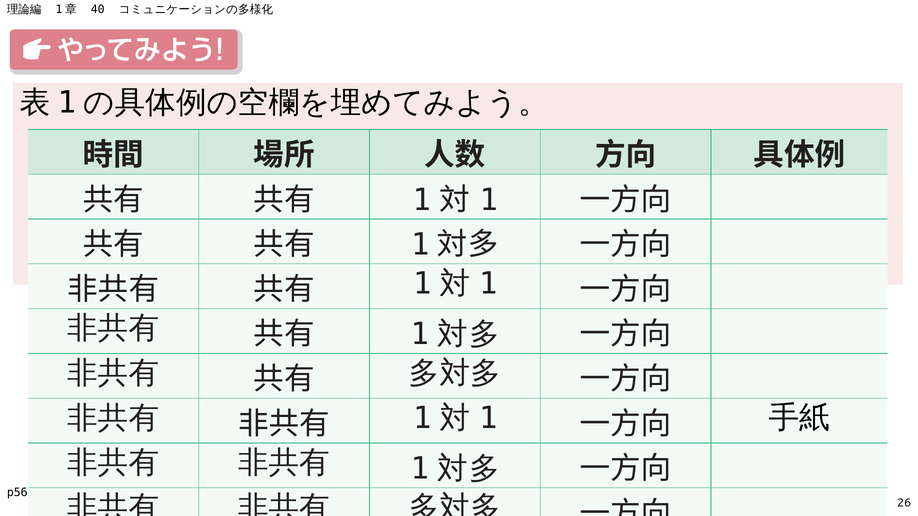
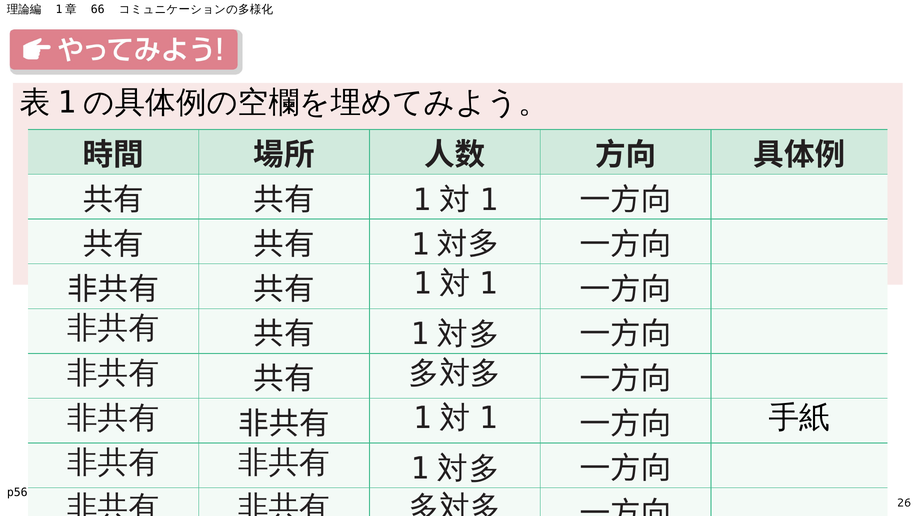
40: 40 -> 66 (98, 10)
